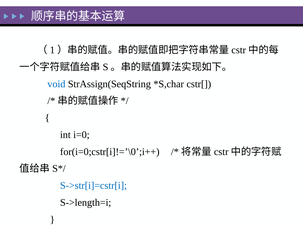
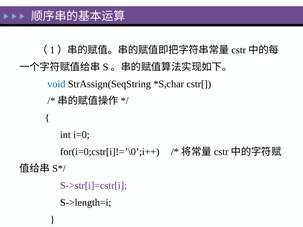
S->str[i]=cstr[i colour: blue -> purple (93, 186)
